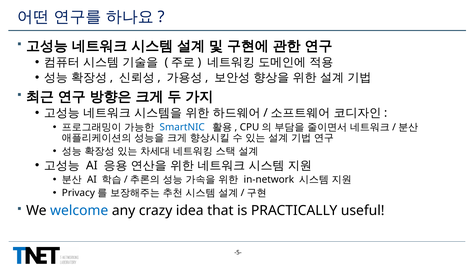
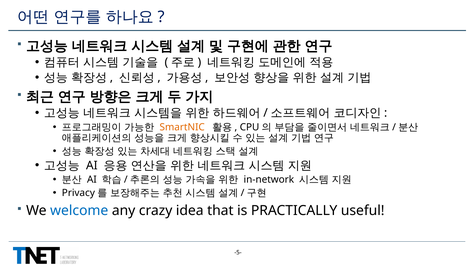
SmartNIC colour: blue -> orange (182, 127)
